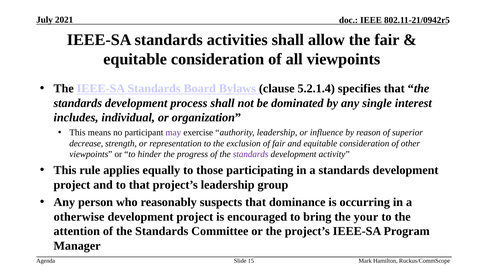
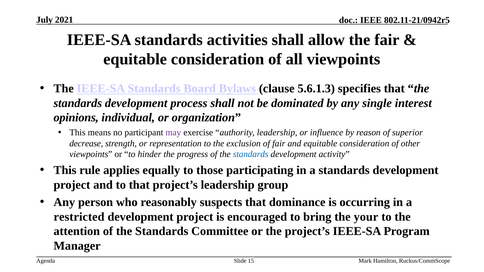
5.2.1.4: 5.2.1.4 -> 5.6.1.3 (316, 89)
includes: includes -> opinions (76, 118)
standards colour: purple -> blue (251, 154)
otherwise: otherwise -> restricted (79, 217)
